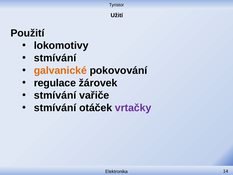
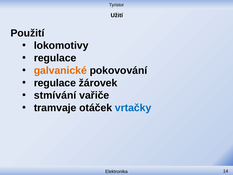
stmívání: stmívání -> regulace (55, 58)
stmívání: stmívání -> tramvaje (55, 108)
vrtačky colour: purple -> blue (133, 108)
